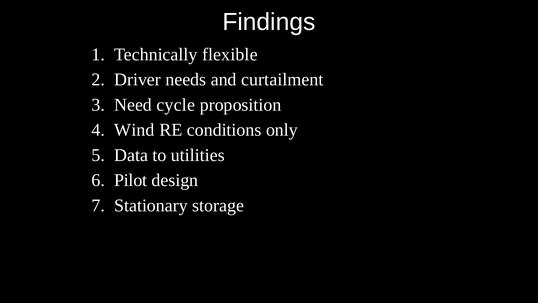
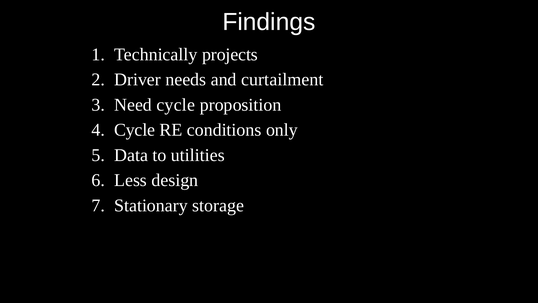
flexible: flexible -> projects (230, 54)
Wind: Wind -> Cycle (135, 130)
Pilot: Pilot -> Less (131, 180)
